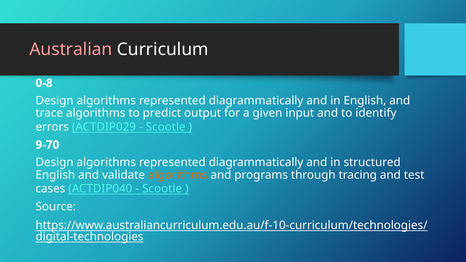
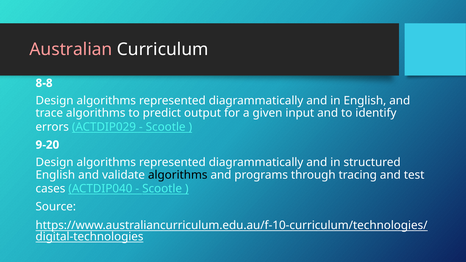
0-8: 0-8 -> 8-8 (44, 83)
9-70: 9-70 -> 9-20 (47, 145)
algorithms colour: orange -> black (178, 175)
